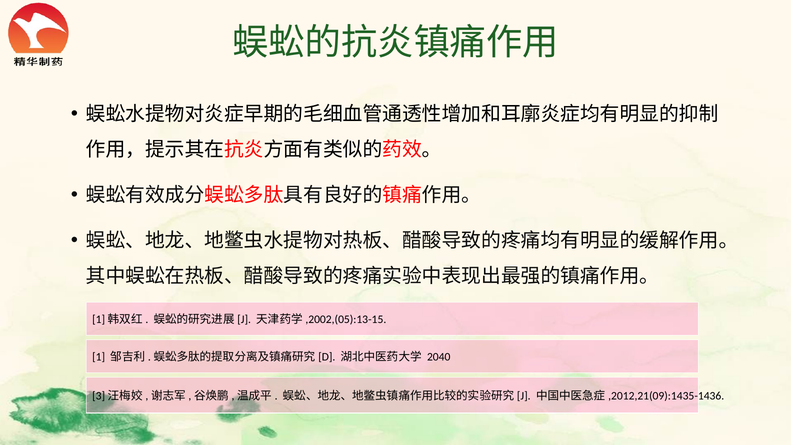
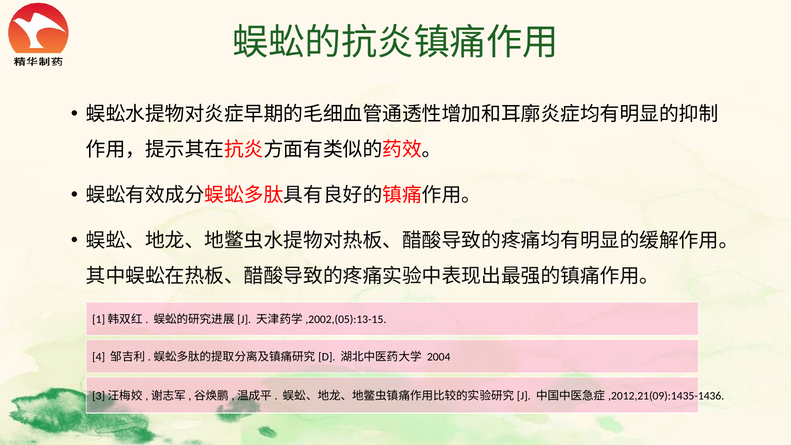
1: 1 -> 4 (99, 357)
2040: 2040 -> 2004 (439, 357)
